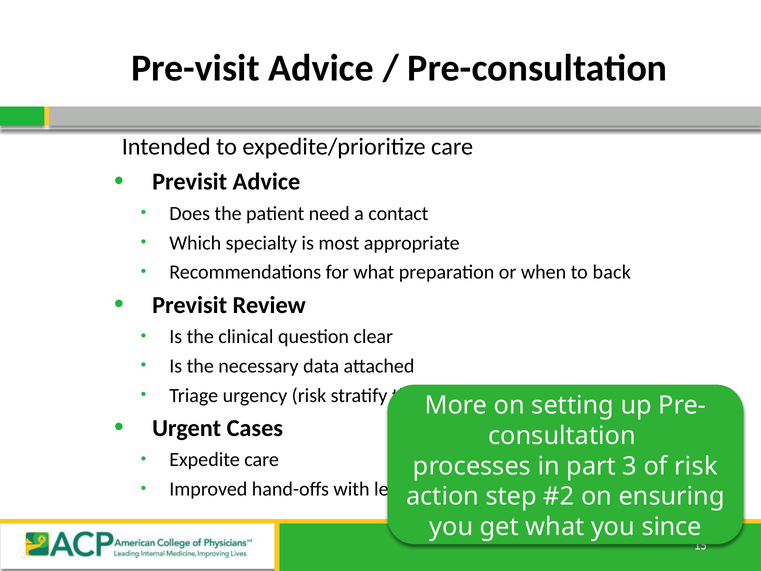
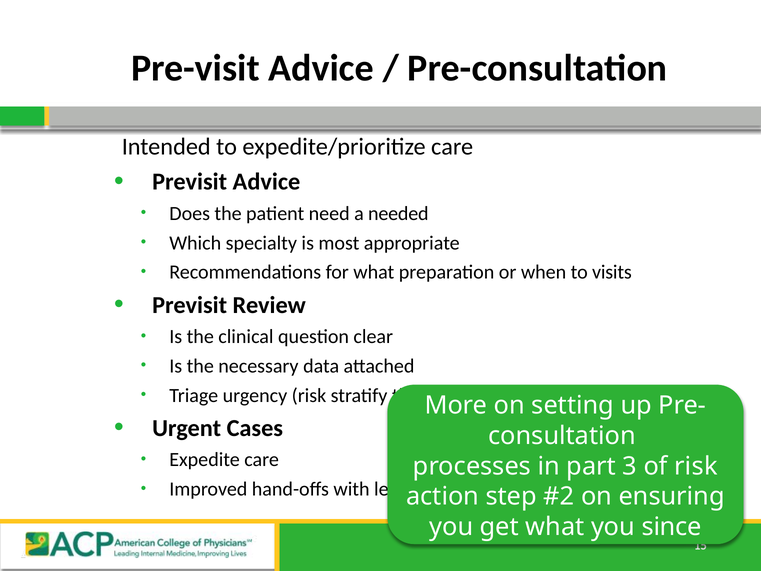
contact: contact -> needed (398, 213)
back: back -> visits (612, 272)
